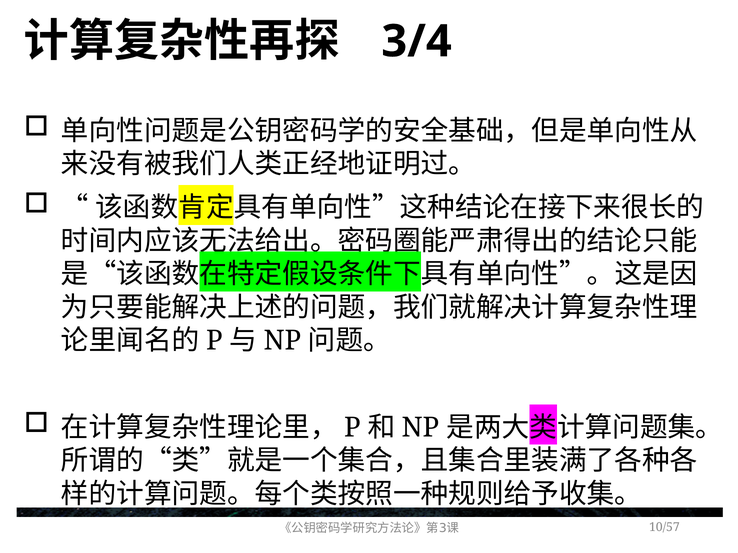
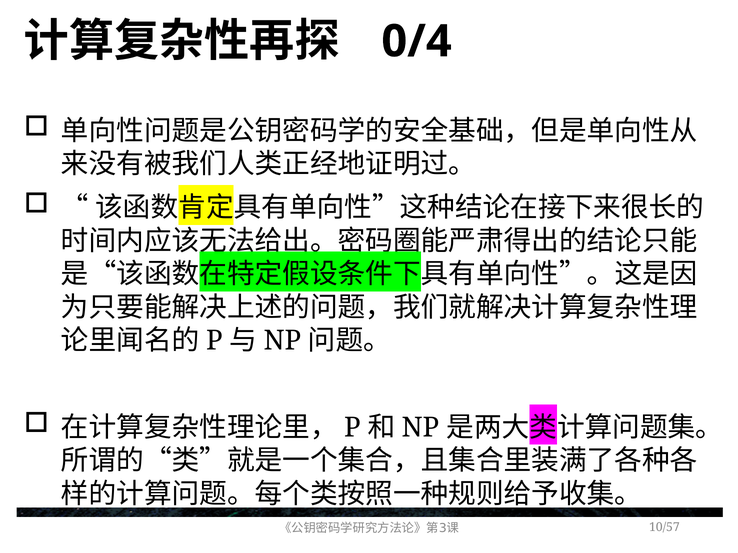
3/4: 3/4 -> 0/4 (417, 41)
